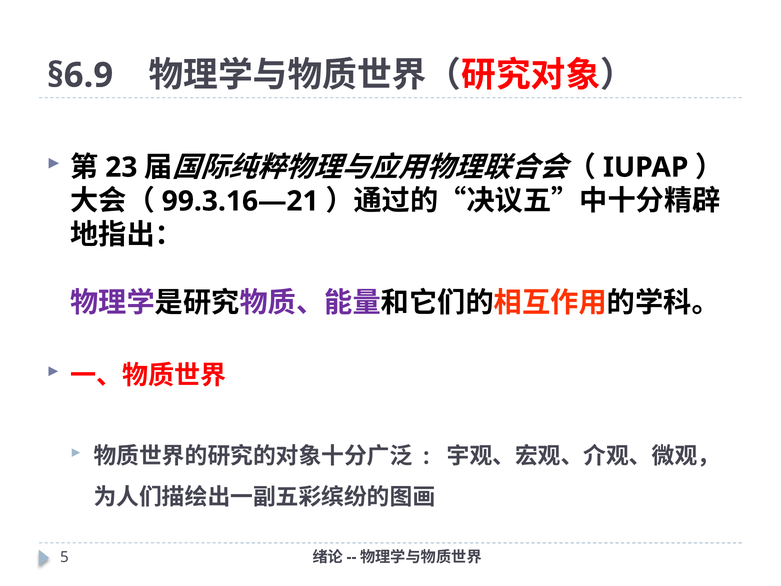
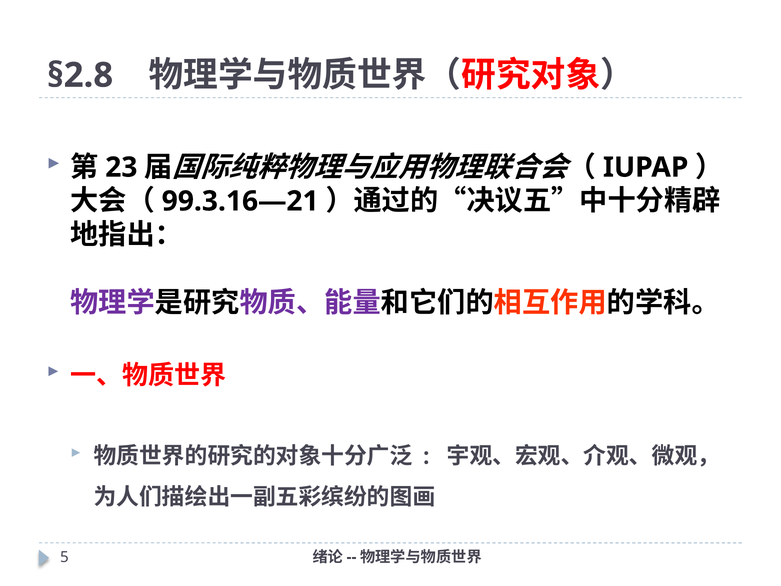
§6.9: §6.9 -> §2.8 (80, 75)
